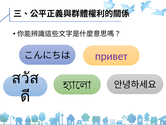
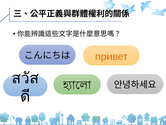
привет colour: purple -> orange (111, 56)
